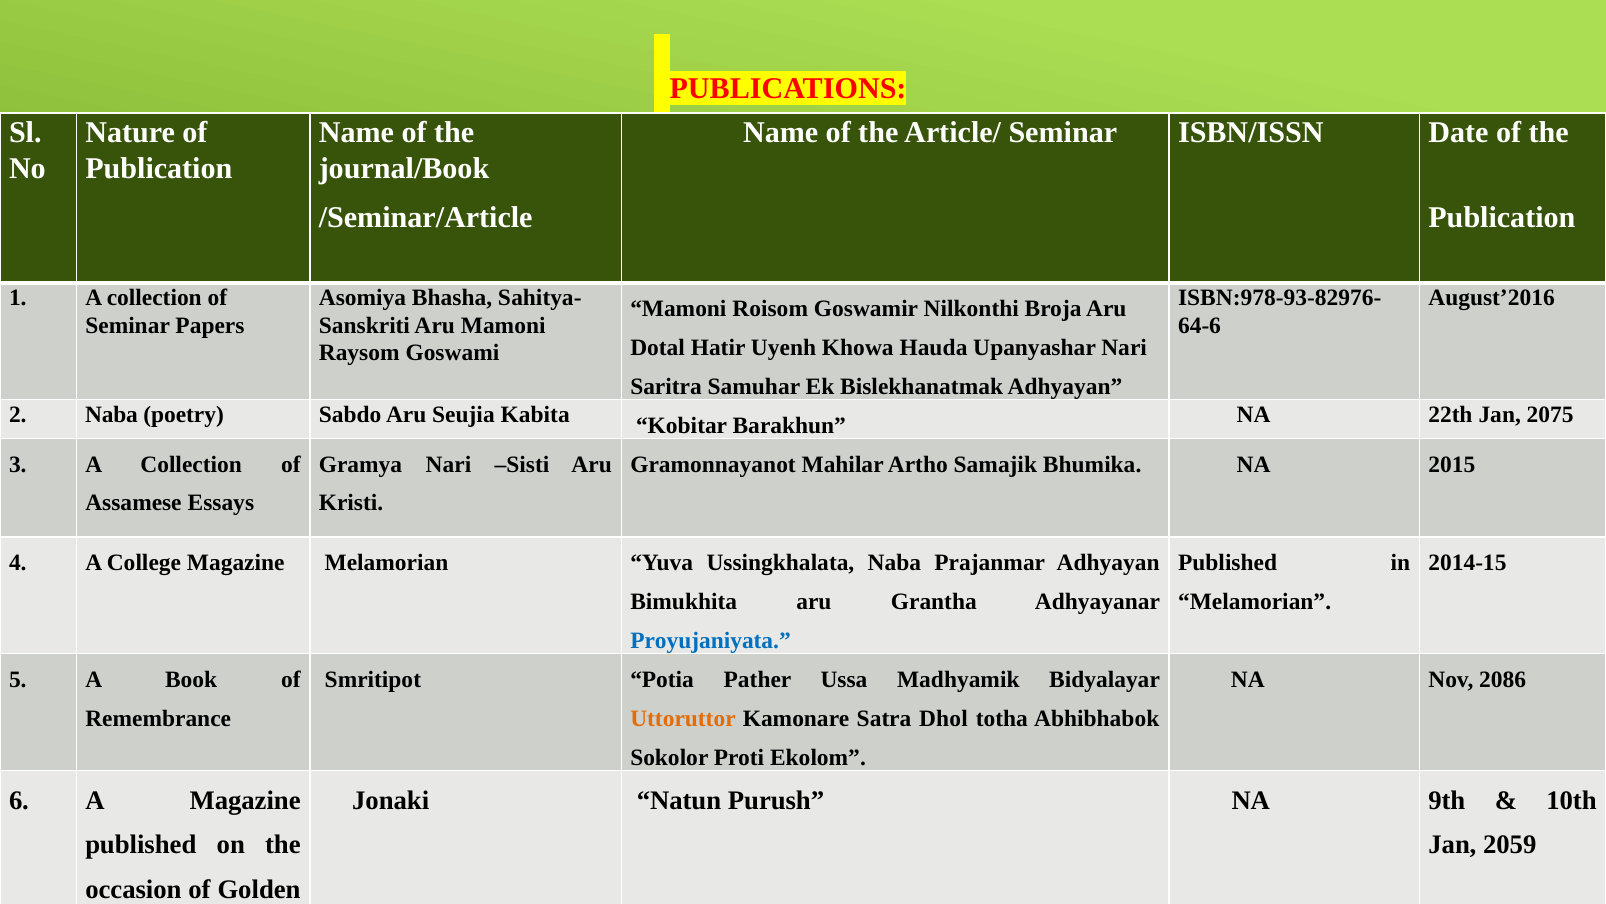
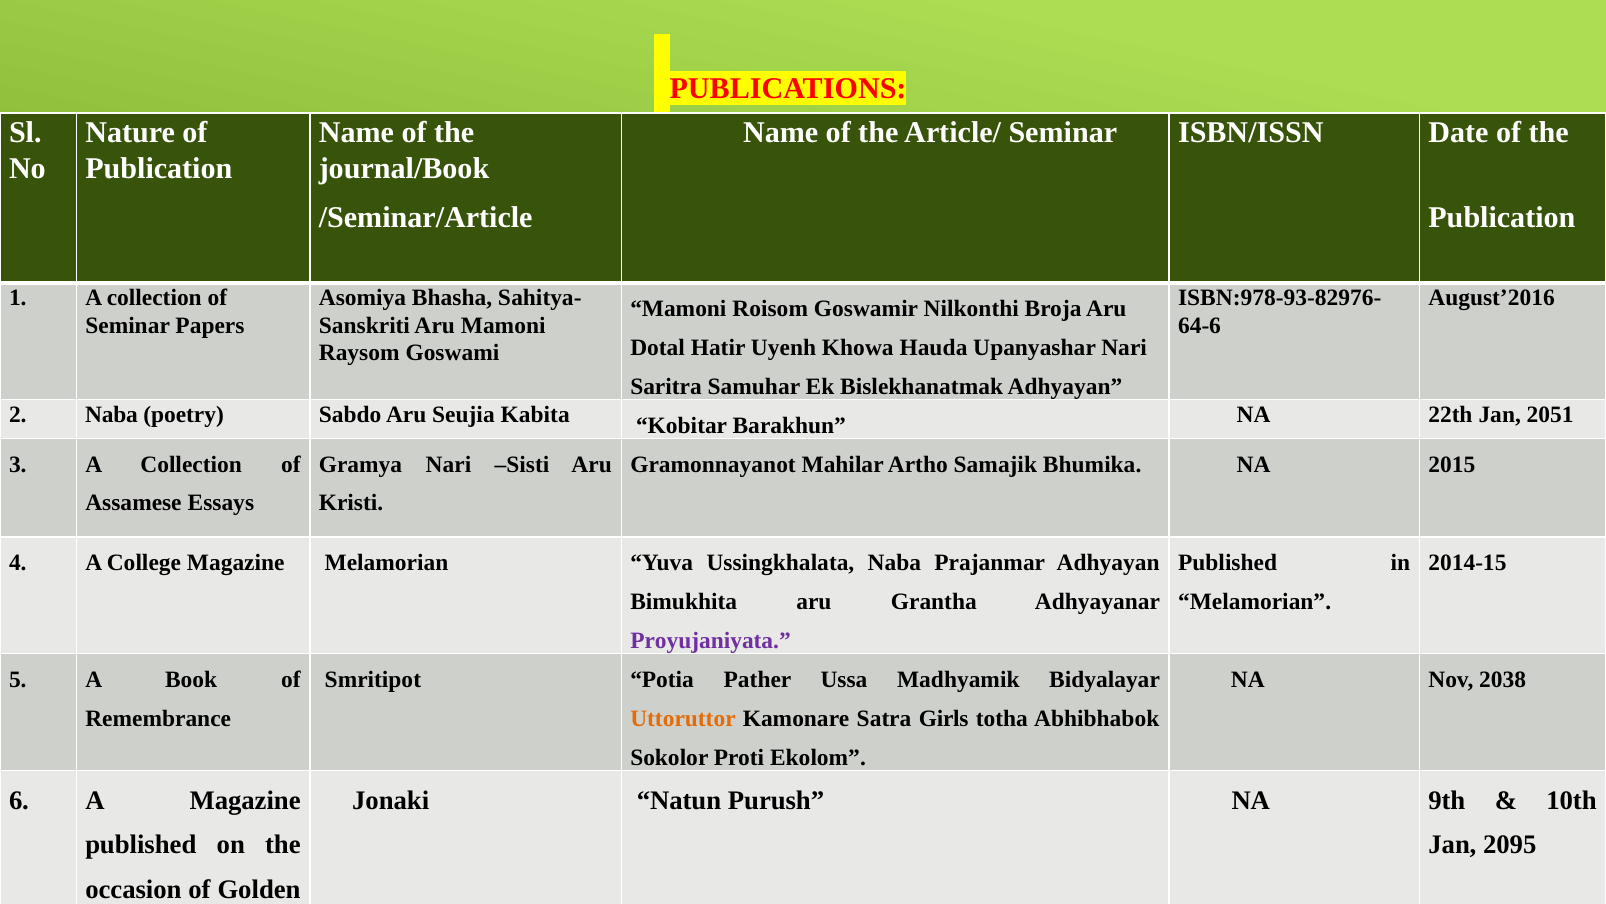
2075: 2075 -> 2051 (1550, 414)
Proyujaniyata colour: blue -> purple (711, 641)
2086: 2086 -> 2038 (1503, 679)
Dhol: Dhol -> Girls (944, 718)
2059: 2059 -> 2095 (1510, 844)
